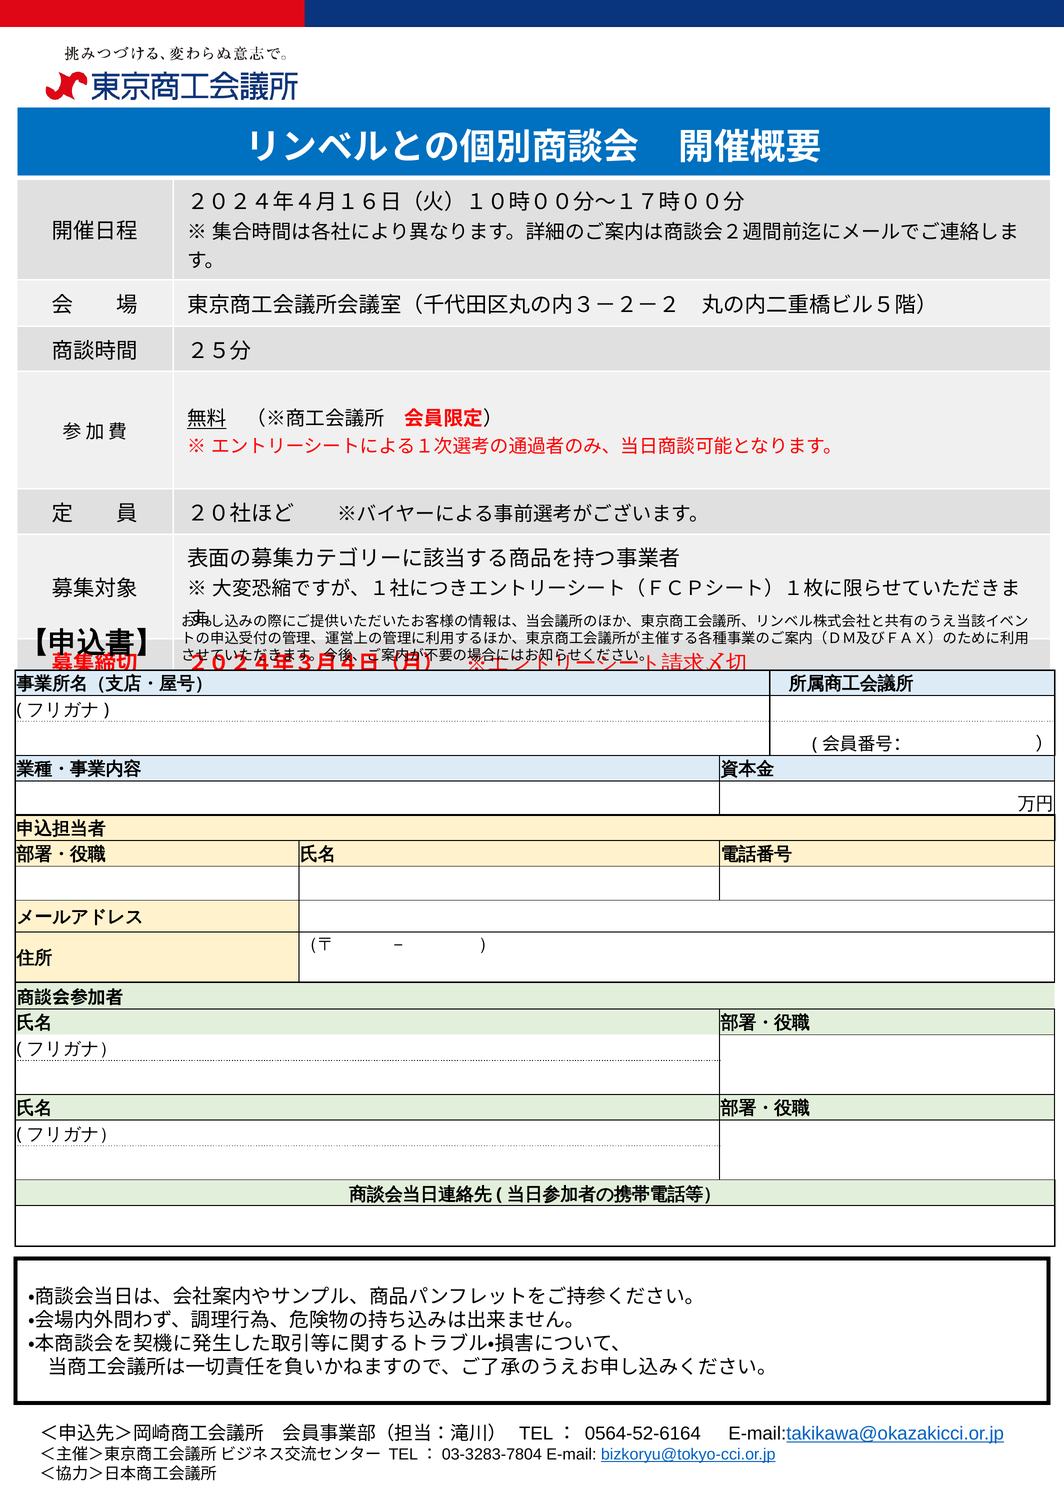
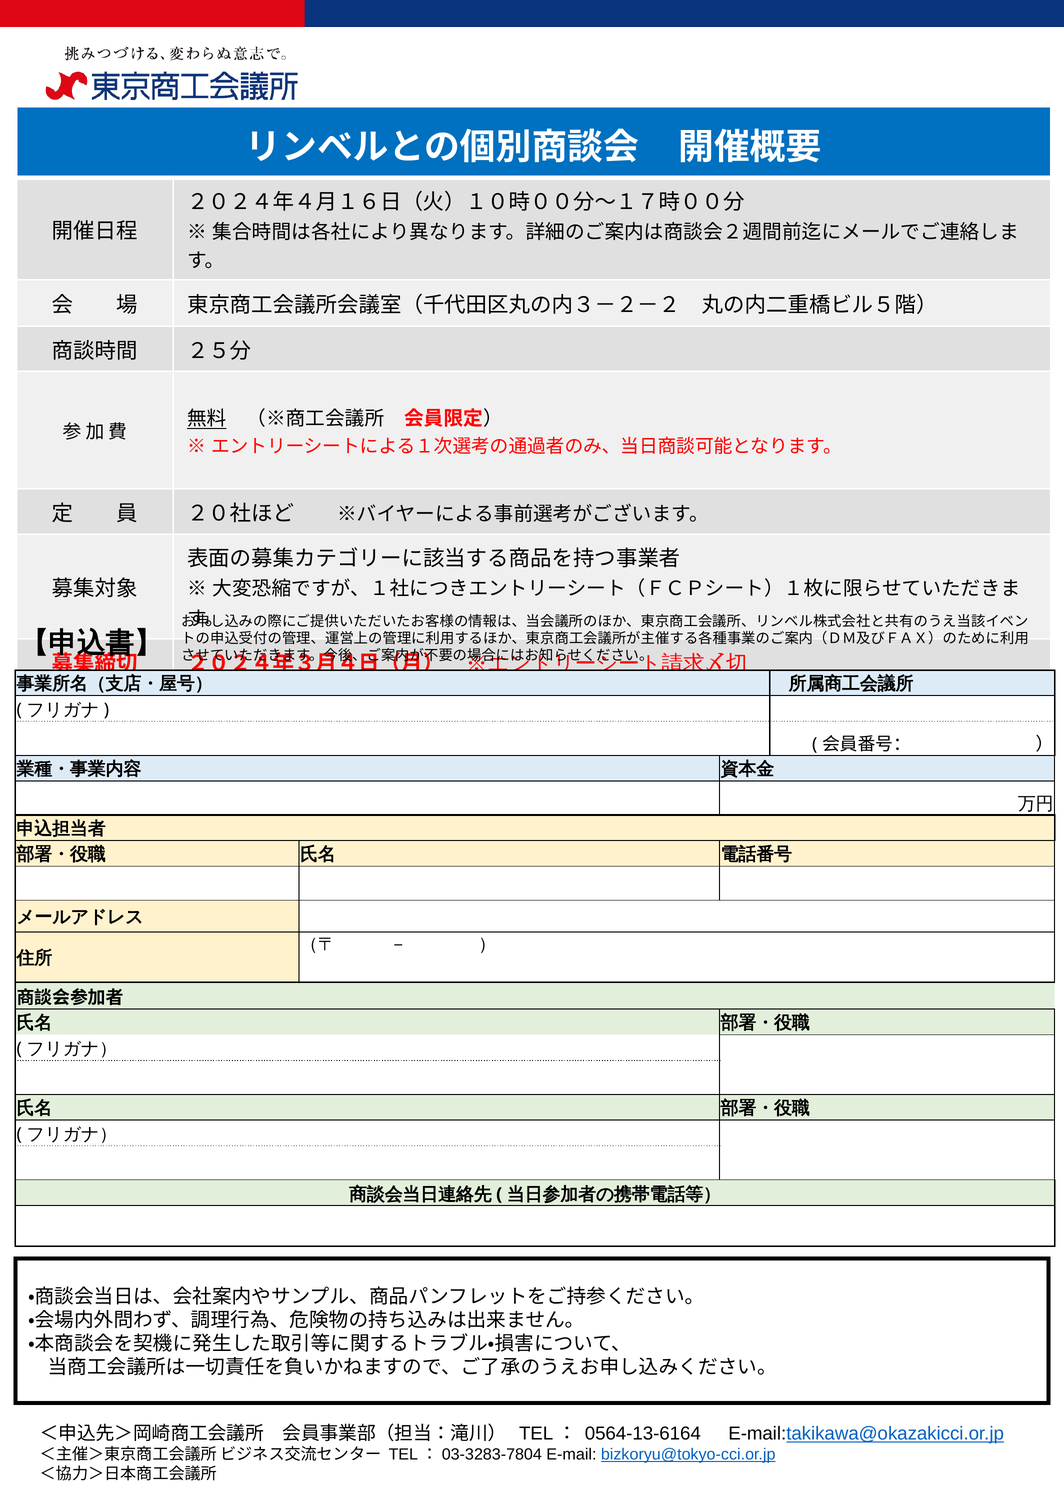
0564-52-6164: 0564-52-6164 -> 0564-13-6164 (643, 1434)
